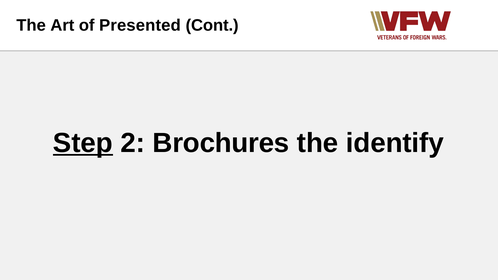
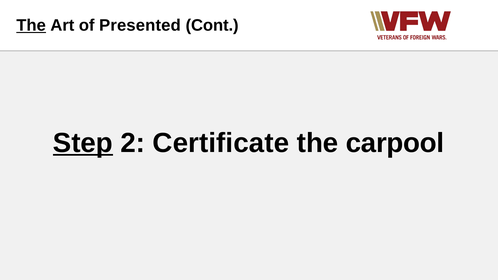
The underline: none -> present (31, 25)
Brochures: Brochures -> Certificate (221, 143)
identify: identify -> carpool (395, 143)
